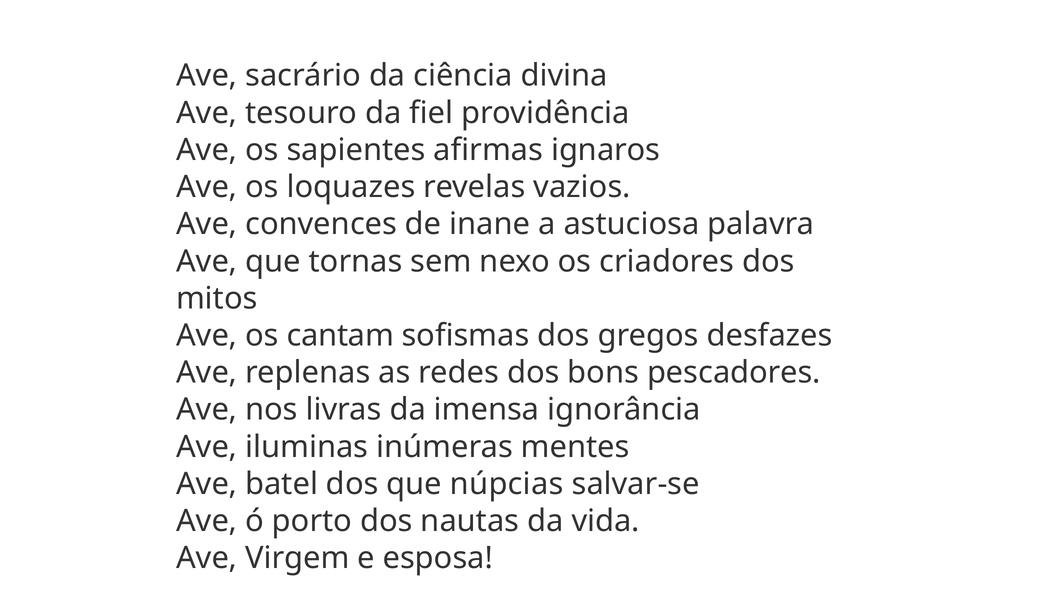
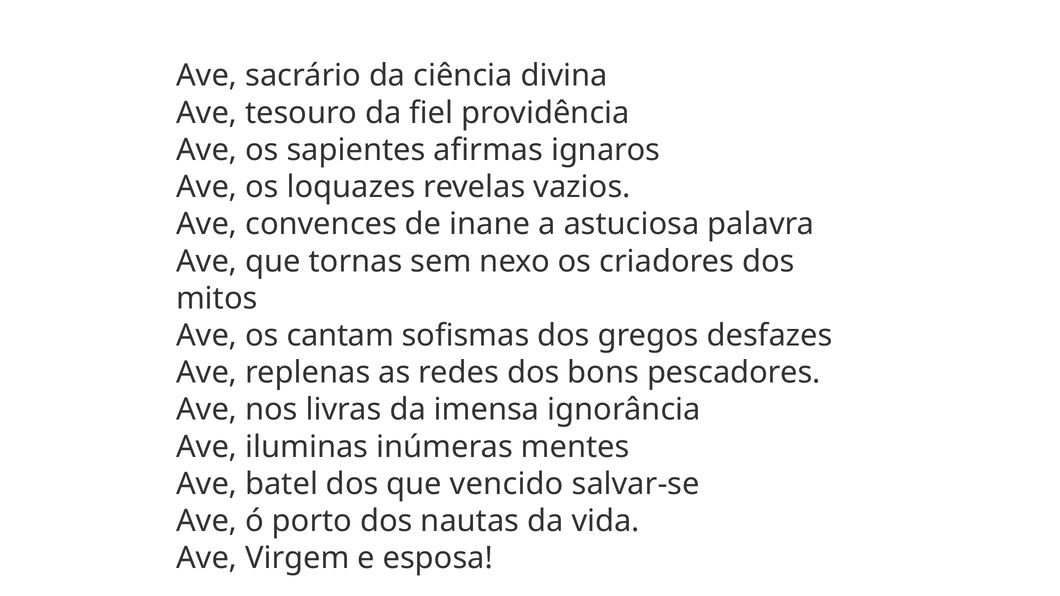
núpcias: núpcias -> vencido (507, 484)
